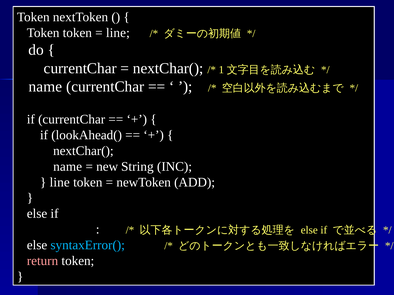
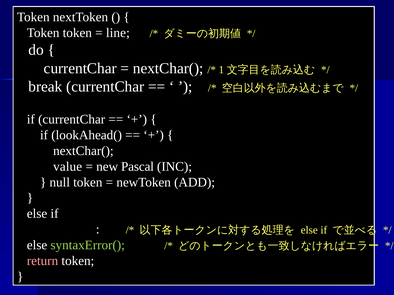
name: name -> break (45, 87)
name: name -> value (68, 167)
String: String -> Pascal (137, 167)
line: line -> null (60, 182)
syntaxError( colour: light blue -> light green (88, 246)
